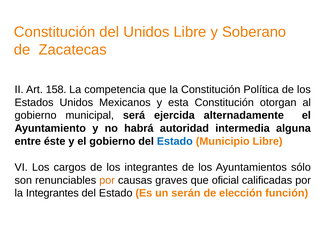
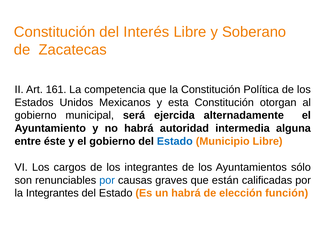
del Unidos: Unidos -> Interés (146, 32)
158: 158 -> 161 (56, 89)
por colour: orange -> blue (107, 180)
oficial: oficial -> están (225, 180)
un serán: serán -> habrá (186, 193)
